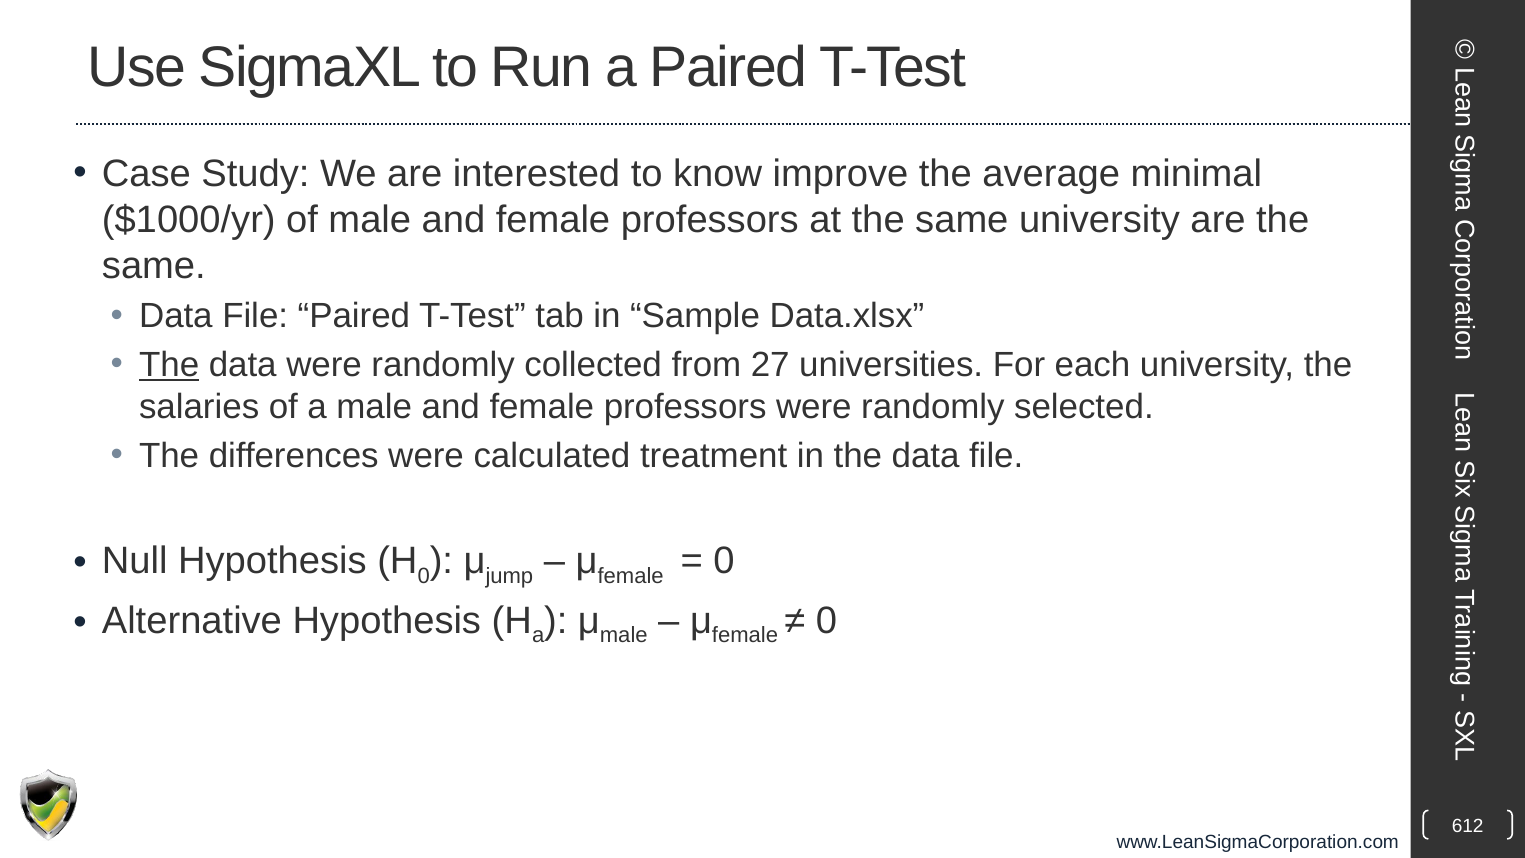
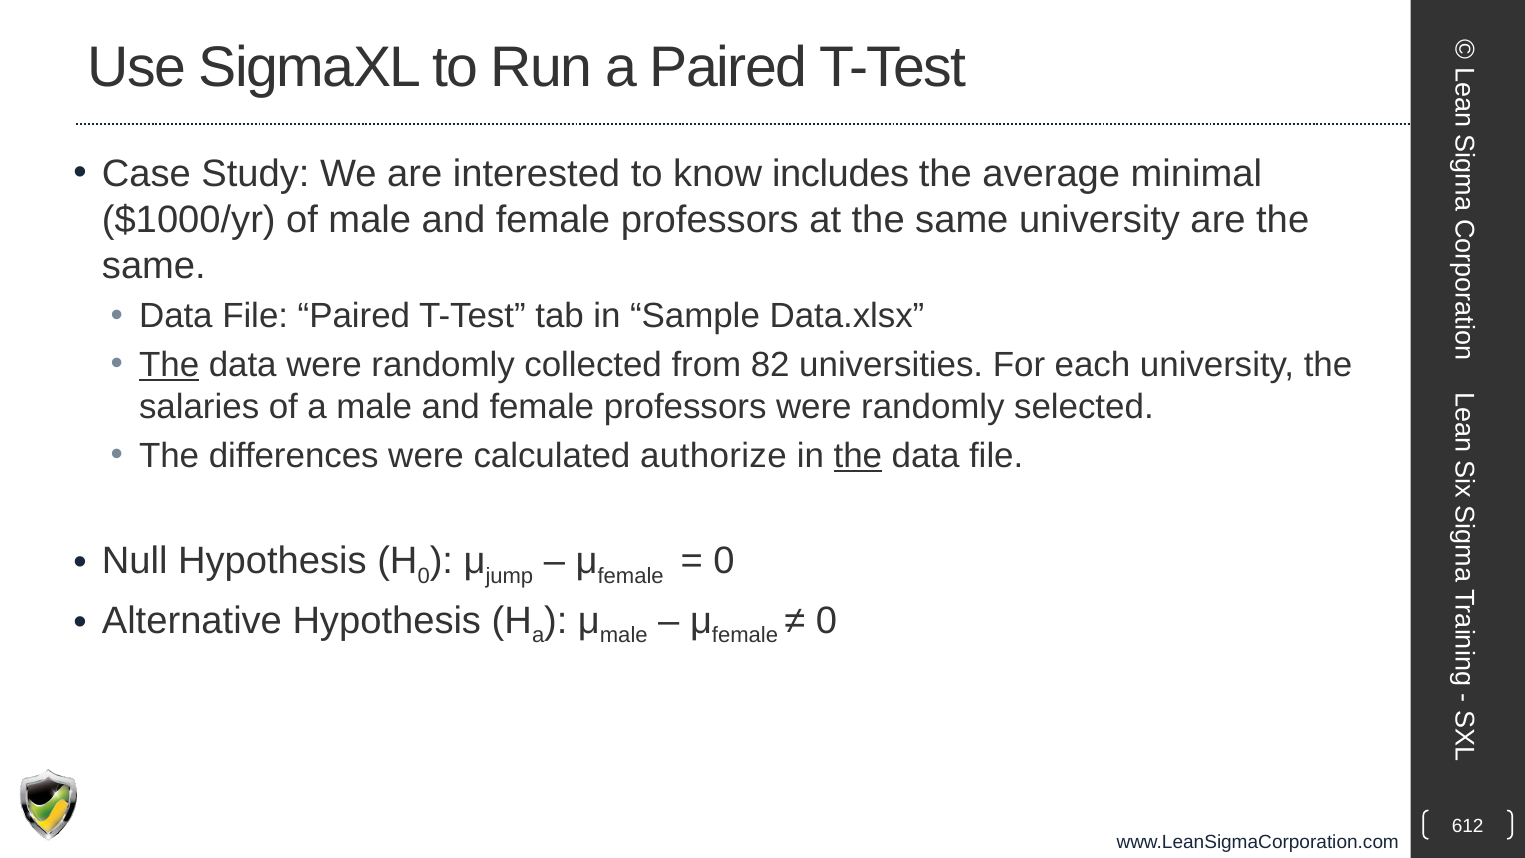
improve: improve -> includes (841, 174)
27: 27 -> 82 (770, 365)
treatment: treatment -> authorize (713, 456)
the underline: none -> present (858, 456)
